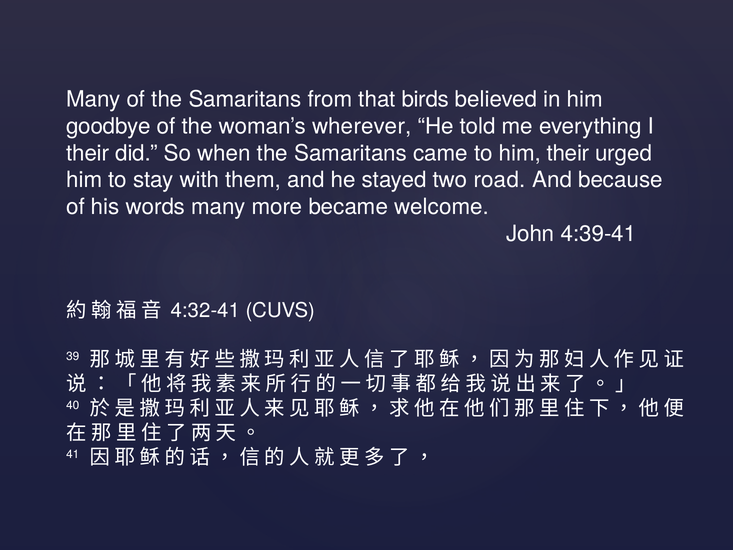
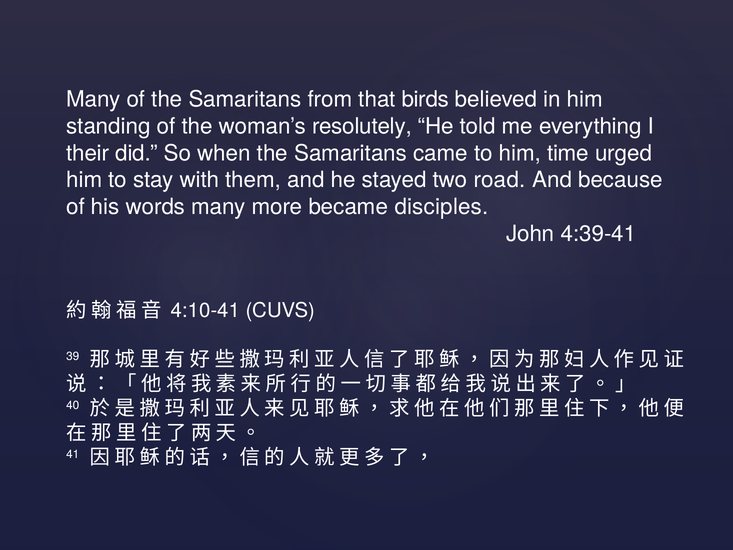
goodbye: goodbye -> standing (108, 126)
wherever: wherever -> resolutely (362, 126)
him their: their -> time (568, 153)
welcome: welcome -> disciples (442, 207)
4:32-41: 4:32-41 -> 4:10-41 (205, 311)
